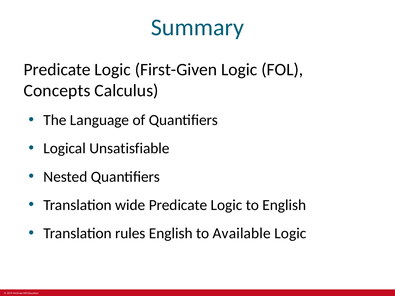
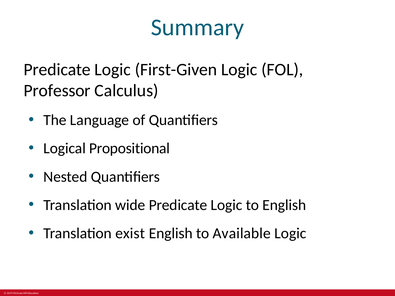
Concepts: Concepts -> Professor (57, 91)
Unsatisfiable: Unsatisfiable -> Propositional (129, 149)
rules: rules -> exist (130, 233)
